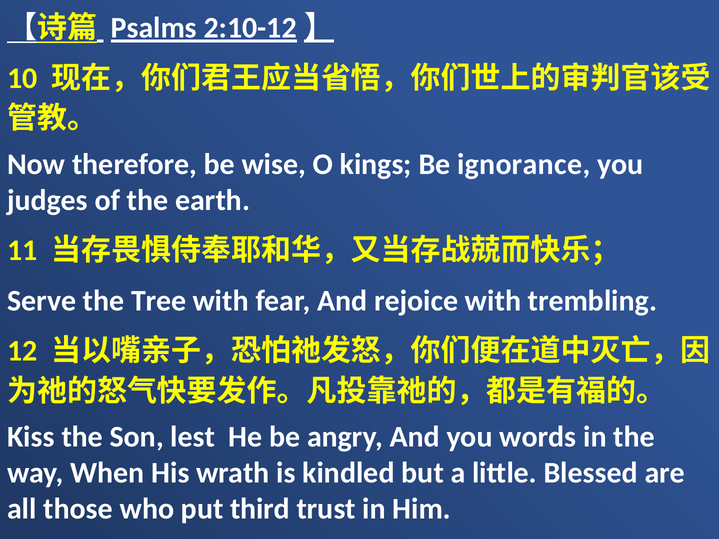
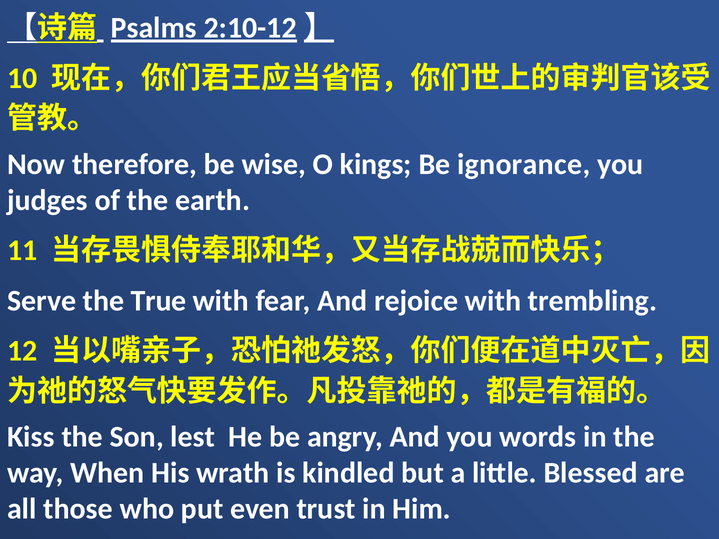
Tree: Tree -> True (159, 301)
third: third -> even (260, 509)
